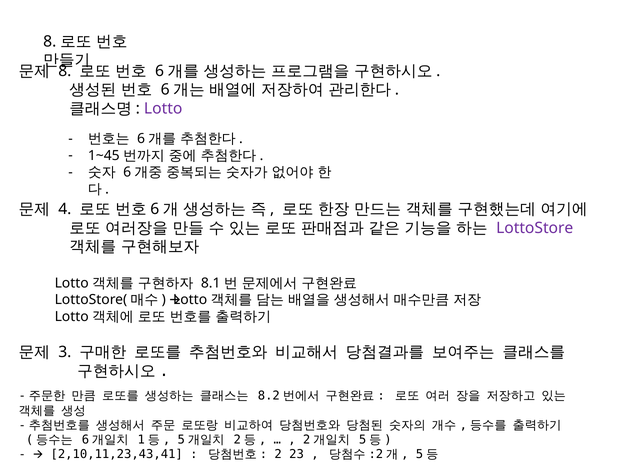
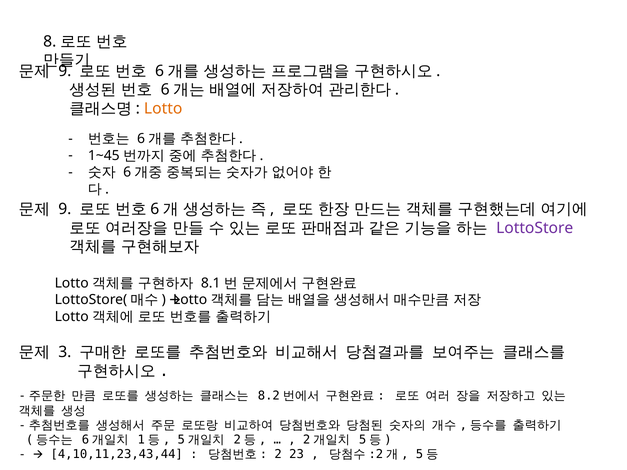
8: 8 -> 9 (65, 71)
Lotto colour: purple -> orange (163, 109)
4: 4 -> 9 (65, 209)
2,10,11,23,43,41: 2,10,11,23,43,41 -> 4,10,11,23,43,44 (117, 455)
